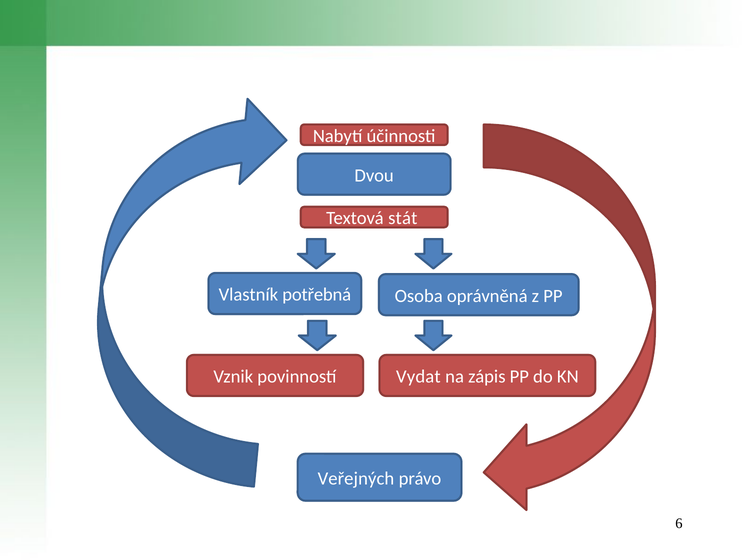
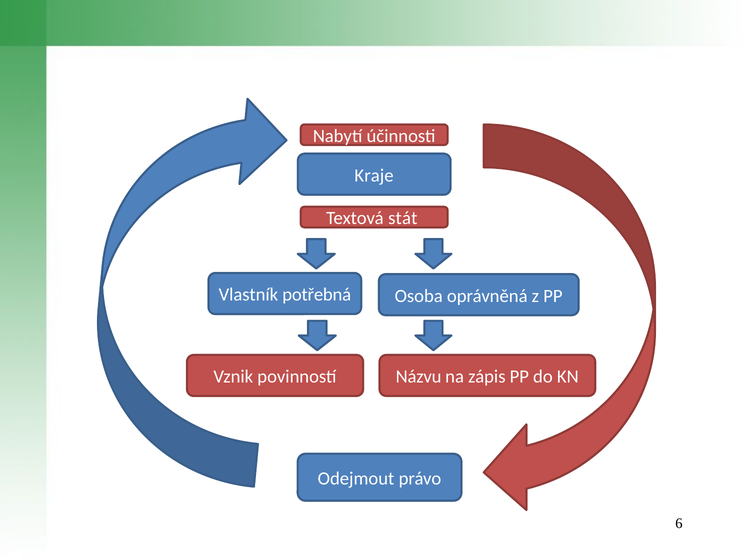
Dvou: Dvou -> Kraje (374, 175)
Vydat: Vydat -> Názvu (419, 376)
Veřejných: Veřejných -> Odejmout (356, 478)
